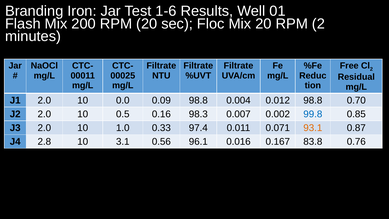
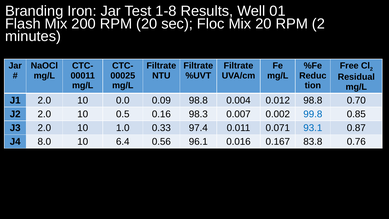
1-6: 1-6 -> 1-8 (166, 11)
93.1 colour: orange -> blue (313, 128)
2.8: 2.8 -> 8.0 (44, 142)
3.1: 3.1 -> 6.4 (123, 142)
